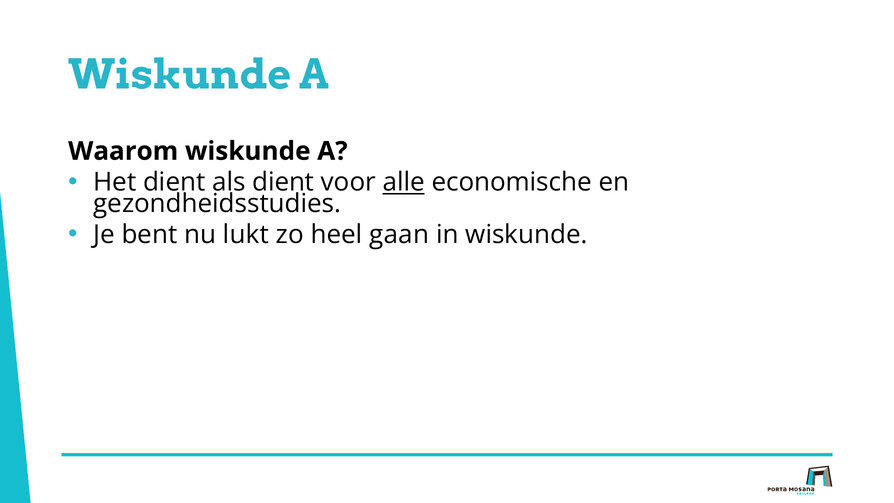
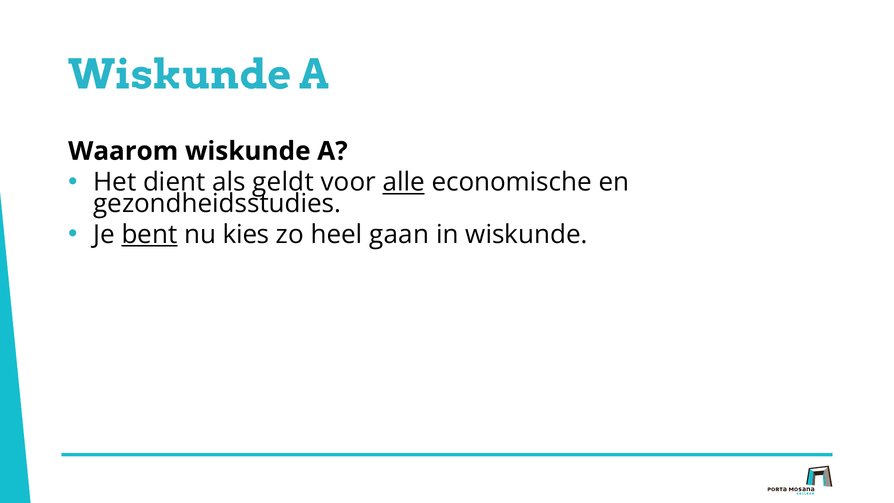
als dient: dient -> geldt (283, 182)
bent underline: none -> present (149, 234)
lukt: lukt -> kies (246, 234)
